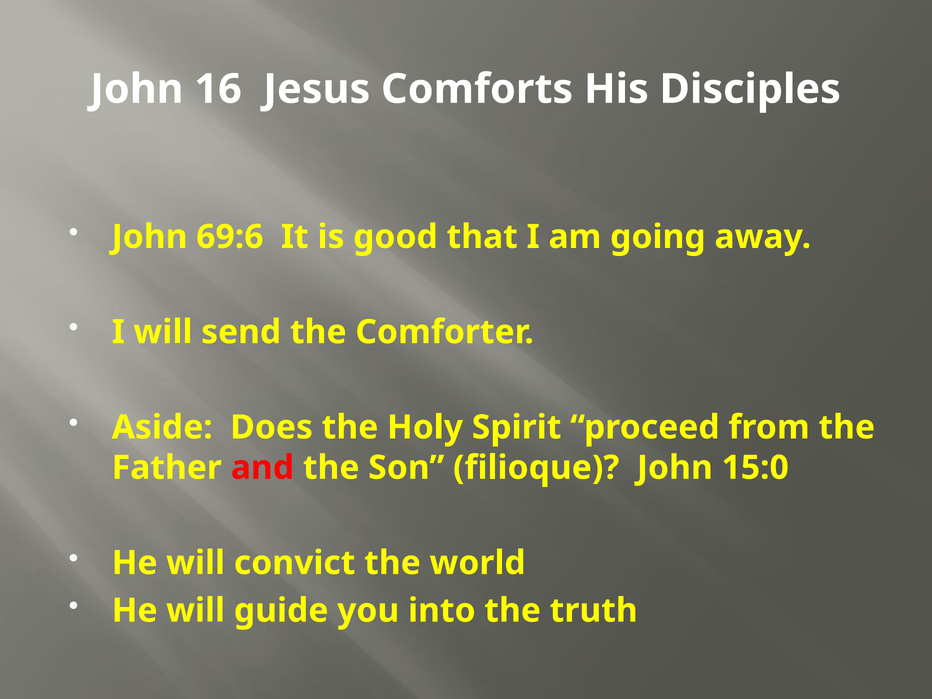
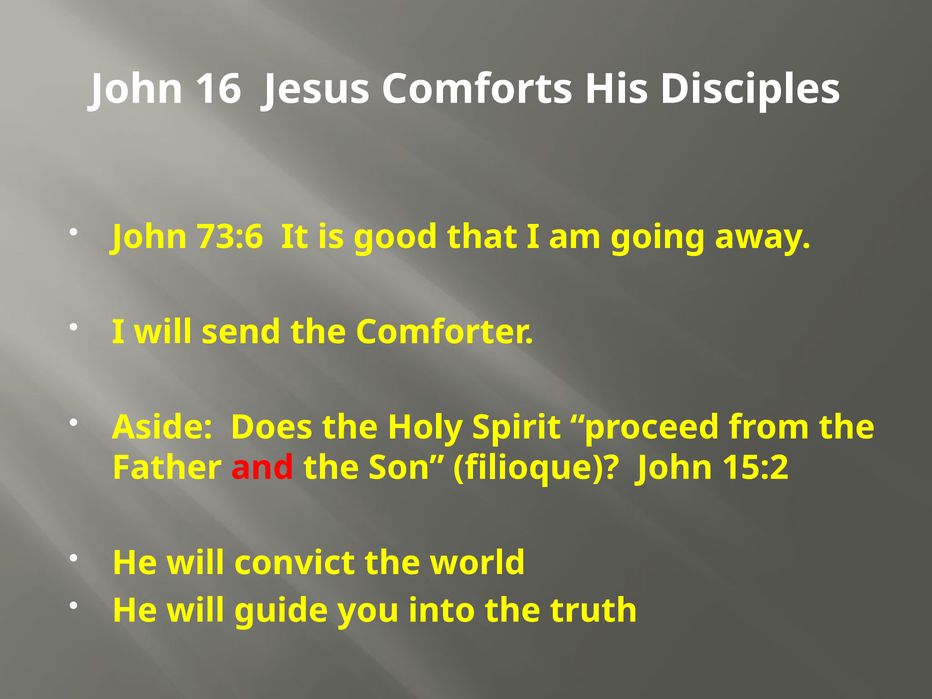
69:6: 69:6 -> 73:6 (230, 237)
15:0: 15:0 -> 15:2 (755, 468)
